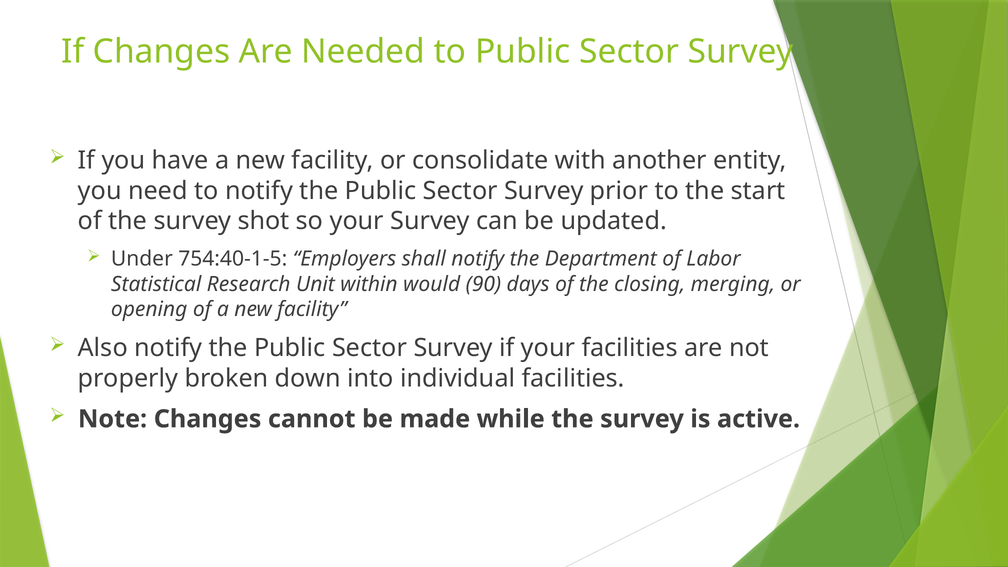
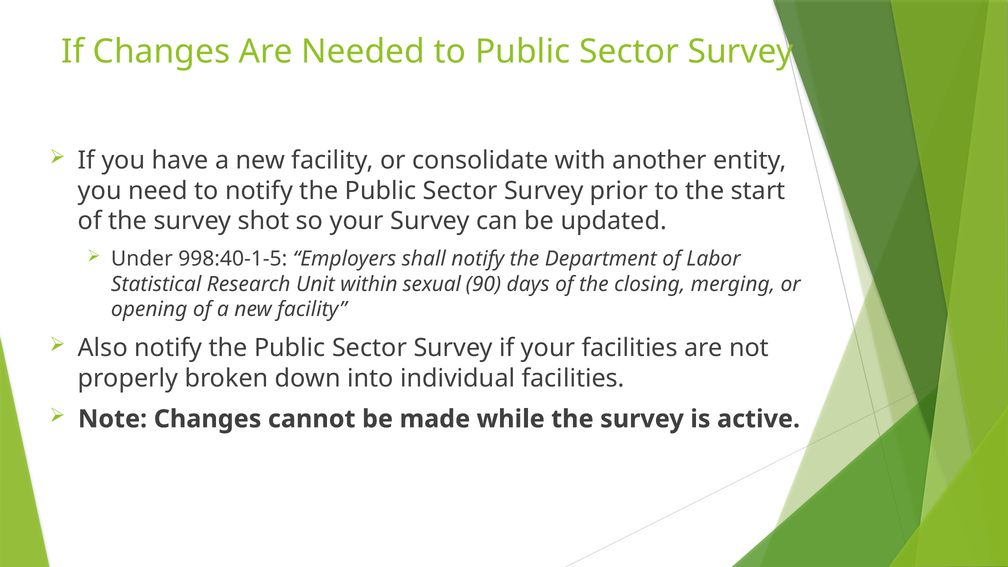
754:40-1-5: 754:40-1-5 -> 998:40-1-5 (233, 259)
would: would -> sexual (432, 284)
